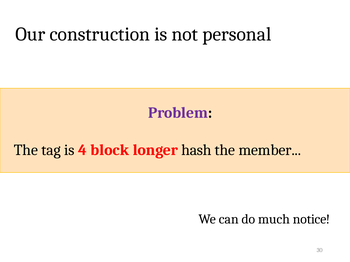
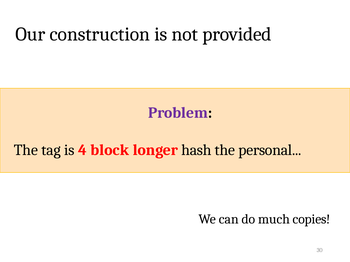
personal: personal -> provided (237, 34)
member: member -> personal (270, 150)
notice: notice -> copies (312, 220)
